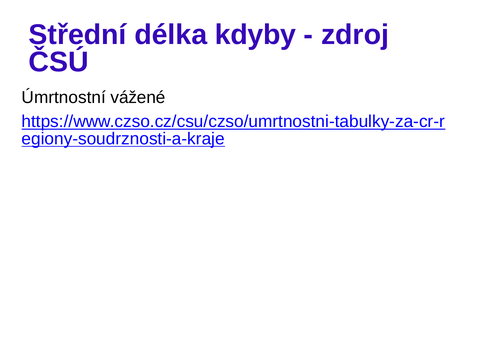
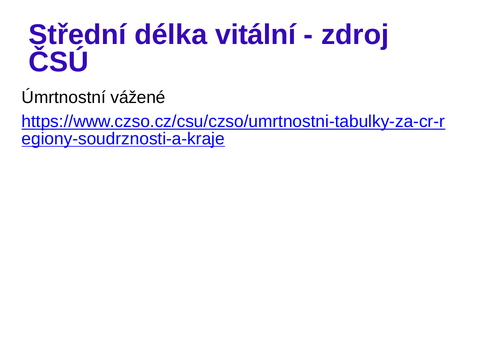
kdyby: kdyby -> vitální (256, 35)
